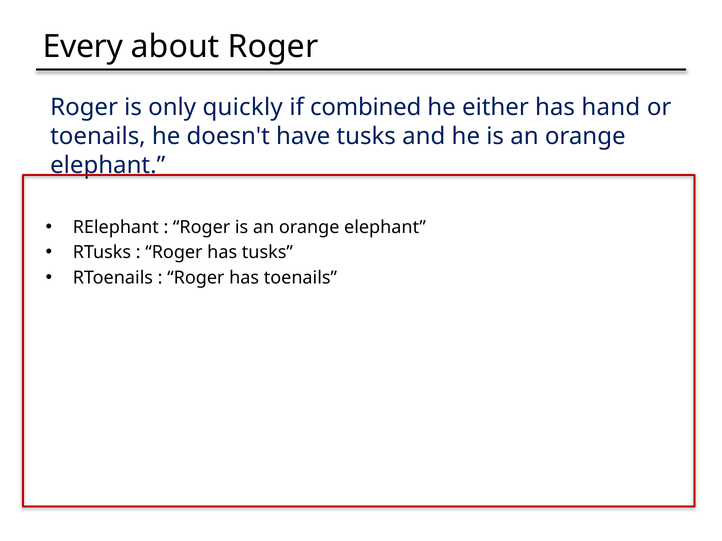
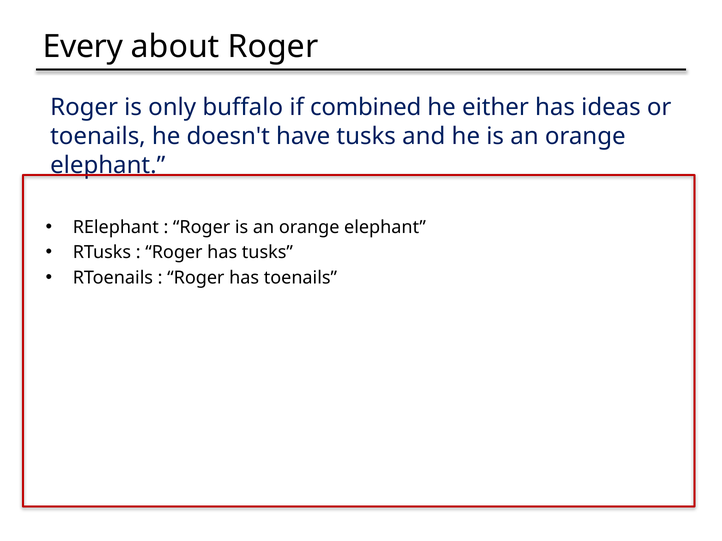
quickly: quickly -> buffalo (243, 107)
hand: hand -> ideas (611, 107)
